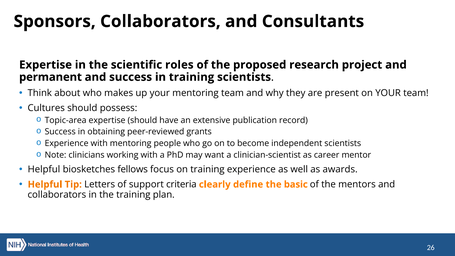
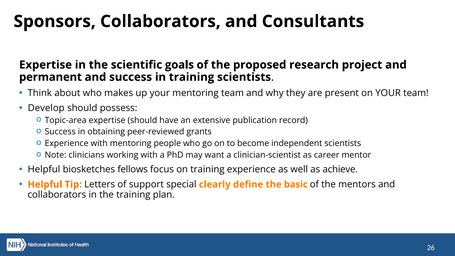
roles: roles -> goals (179, 65)
Cultures: Cultures -> Develop (46, 108)
awards: awards -> achieve (340, 169)
criteria: criteria -> special (181, 184)
